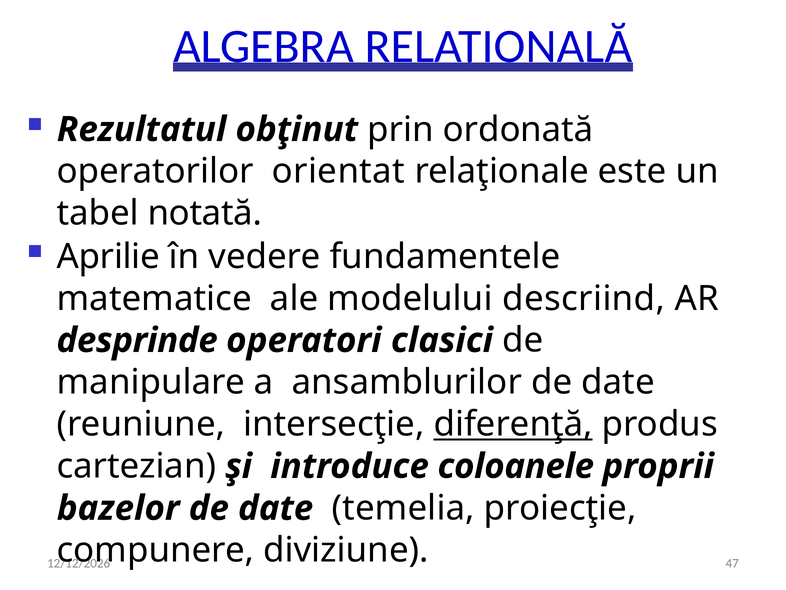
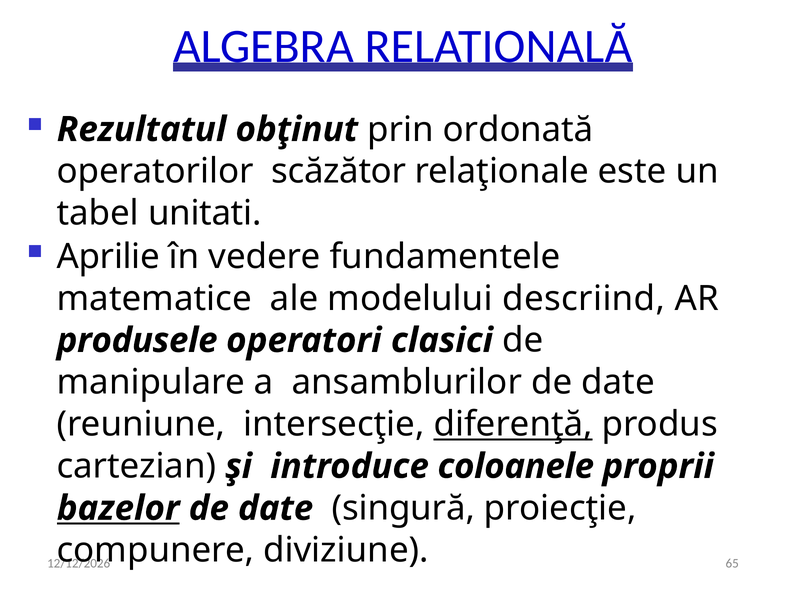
orientat: orientat -> scăzător (339, 171)
notată: notată -> unitati (205, 213)
desprinde: desprinde -> produsele (137, 340)
bazelor underline: none -> present (118, 508)
temelia: temelia -> singură (403, 508)
47: 47 -> 65 (732, 563)
